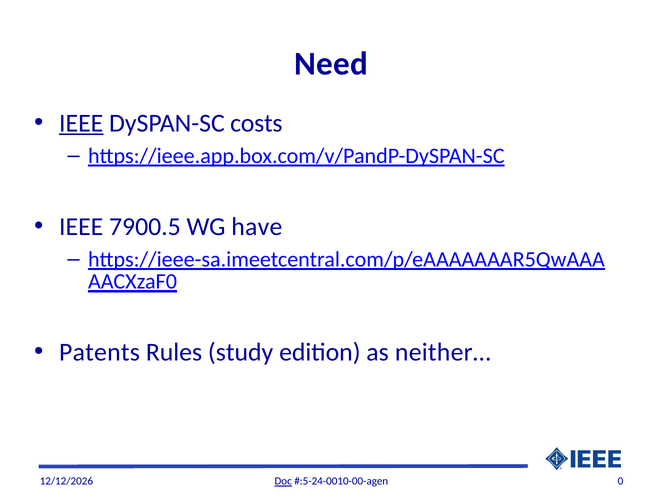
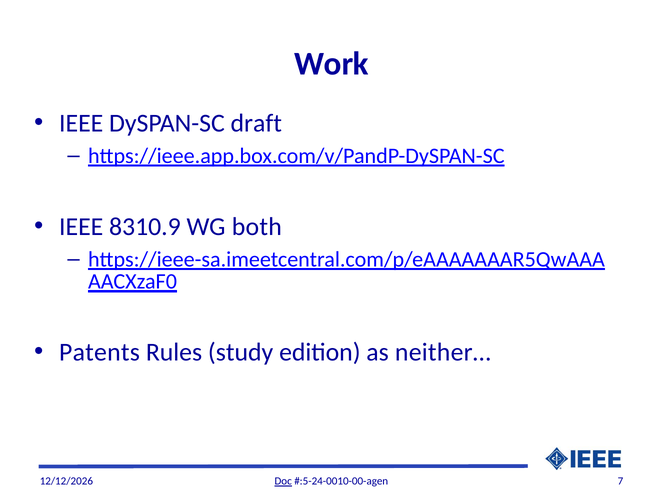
Need: Need -> Work (332, 64)
IEEE underline: present -> none (81, 123)
costs: costs -> draft (256, 123)
7900.5: 7900.5 -> 8310.9 (145, 227)
have: have -> both (257, 227)
0: 0 -> 7 (620, 481)
